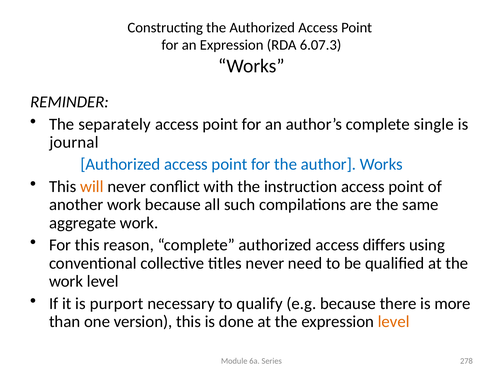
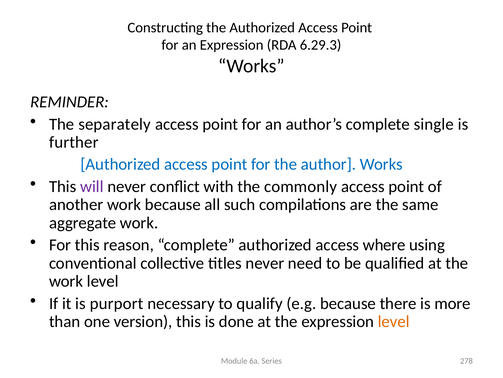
6.07.3: 6.07.3 -> 6.29.3 (321, 45)
journal: journal -> further (74, 142)
will colour: orange -> purple (92, 186)
instruction: instruction -> commonly (301, 186)
differs: differs -> where (384, 245)
